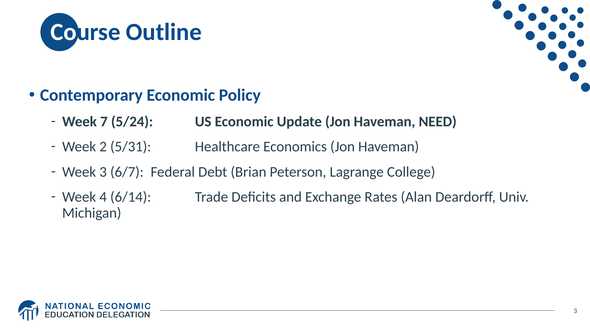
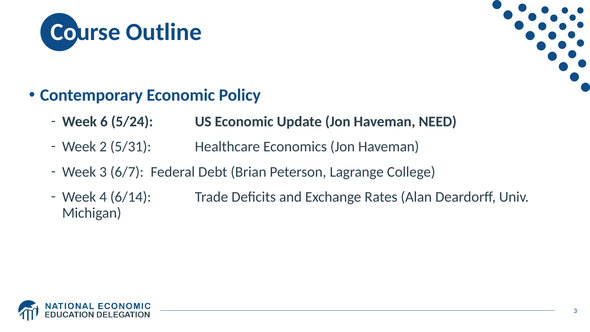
7: 7 -> 6 (104, 122)
